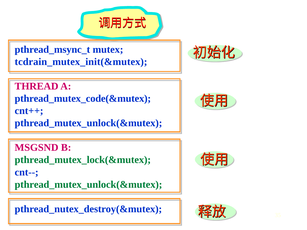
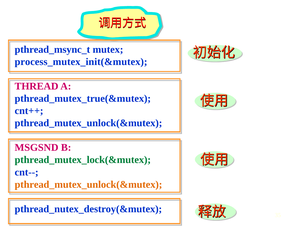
tcdrain_mutex_init(&mutex: tcdrain_mutex_init(&mutex -> process_mutex_init(&mutex (81, 62)
pthread_mutex_code(&mutex: pthread_mutex_code(&mutex -> pthread_mutex_true(&mutex (83, 99)
pthread_mutex_unlock(&mutex colour: green -> orange (88, 185)
